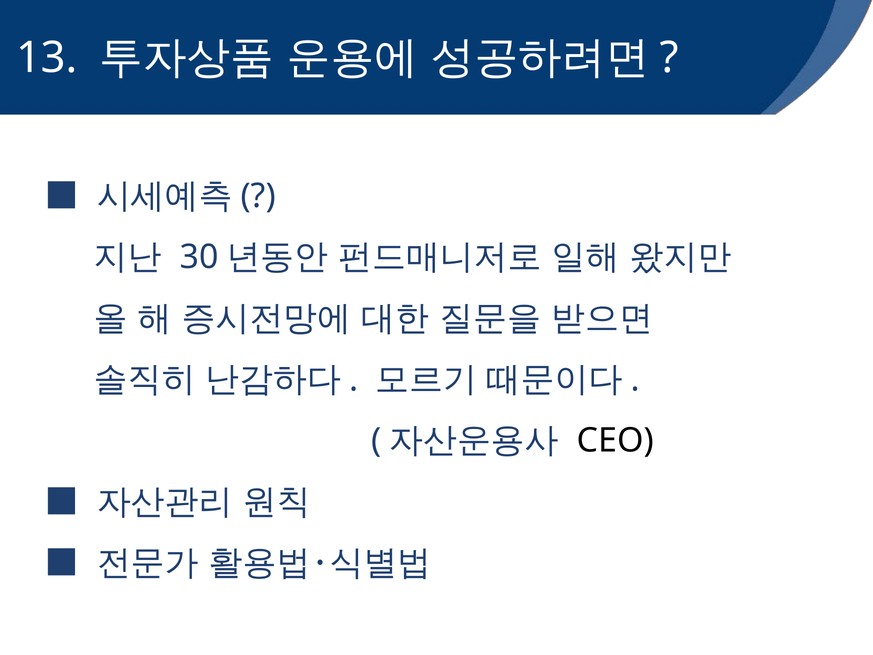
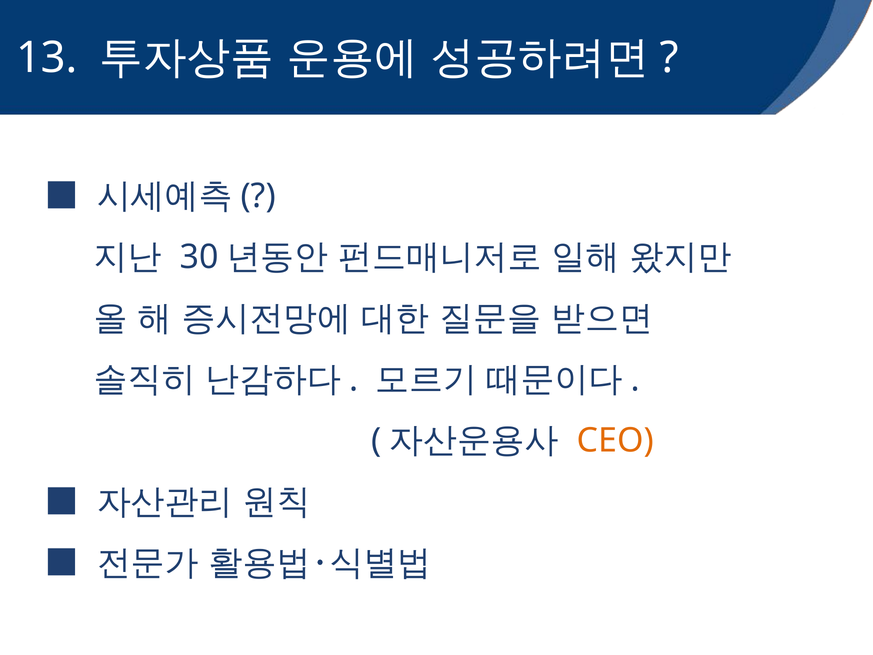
CEO colour: black -> orange (615, 441)
